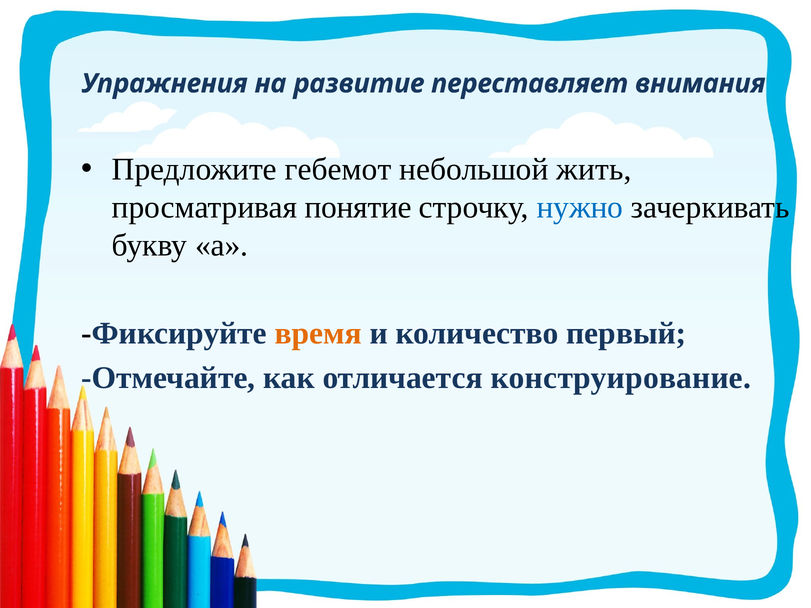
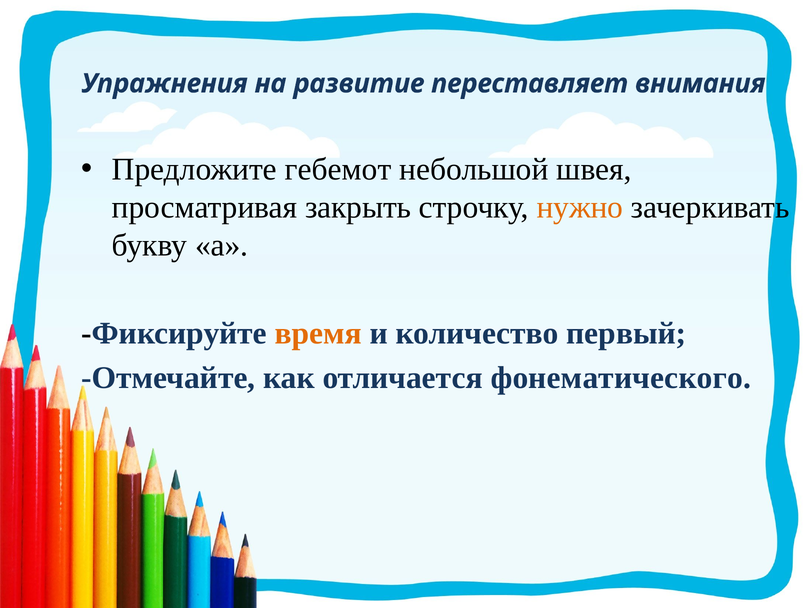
жить: жить -> швея (594, 170)
понятие: понятие -> закрыть (358, 207)
нужно colour: blue -> orange (580, 207)
конструирование: конструирование -> фонематического (621, 378)
